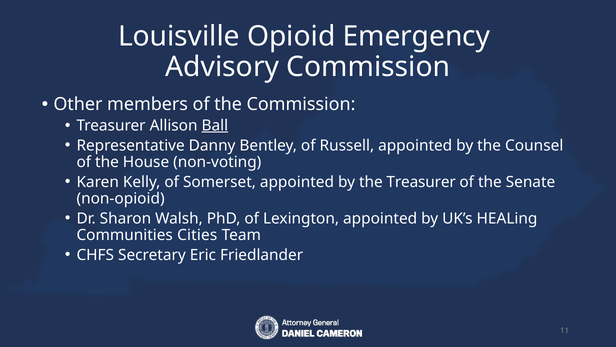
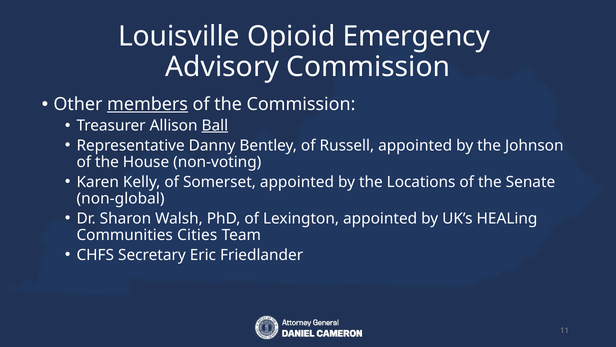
members underline: none -> present (148, 104)
Counsel: Counsel -> Johnson (534, 145)
the Treasurer: Treasurer -> Locations (421, 182)
non-opioid: non-opioid -> non-global (121, 198)
